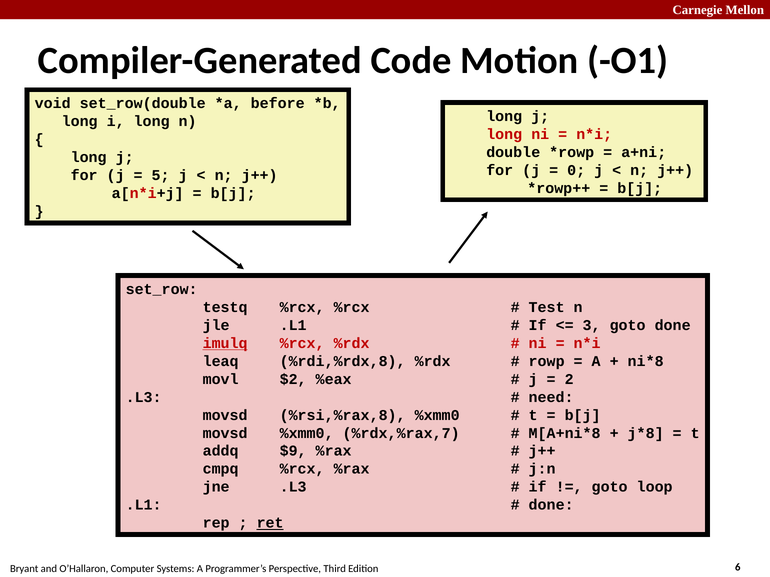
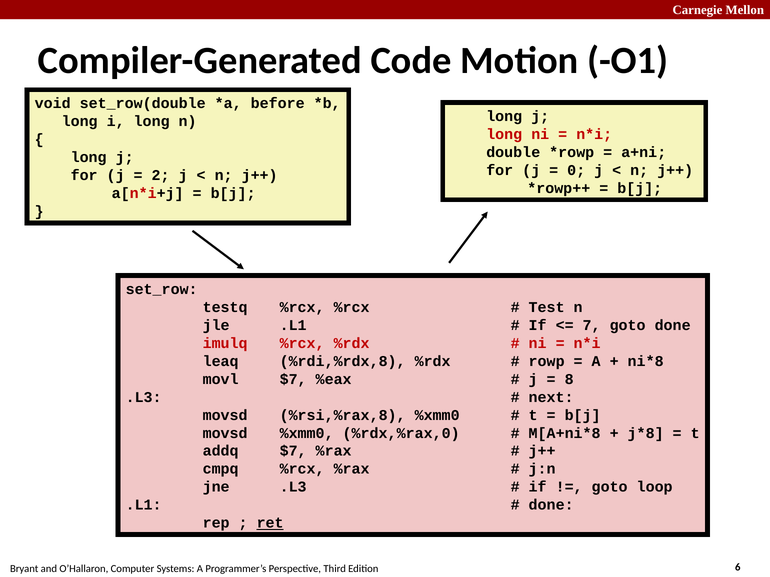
5: 5 -> 2 (161, 175)
3: 3 -> 7 (592, 326)
imulq underline: present -> none (225, 344)
movl $2: $2 -> $7 (293, 380)
2: 2 -> 8 (569, 380)
need: need -> next (551, 398)
%rdx,%rax,7: %rdx,%rax,7 -> %rdx,%rax,0 (401, 433)
addq $9: $9 -> $7 (293, 451)
